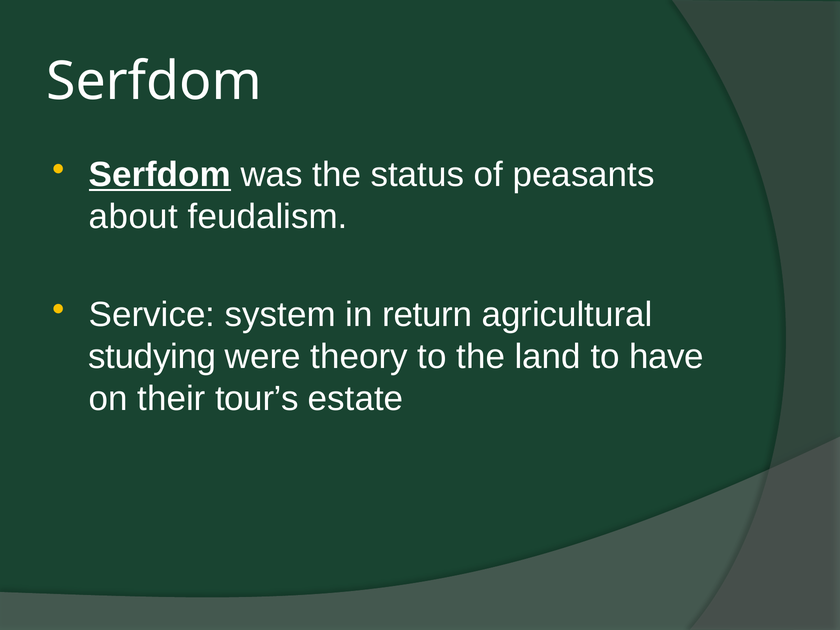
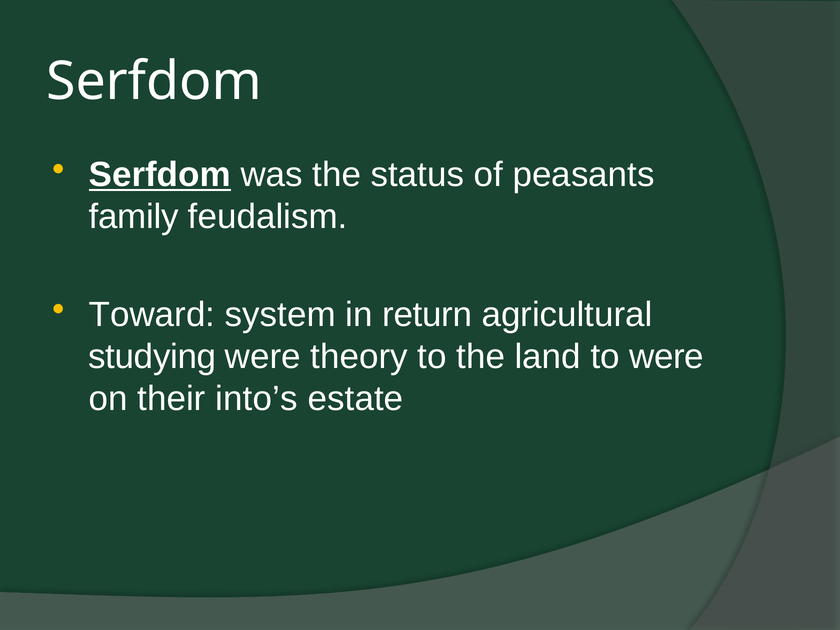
about: about -> family (134, 217)
Service: Service -> Toward (152, 315)
to have: have -> were (667, 357)
tour’s: tour’s -> into’s (257, 399)
